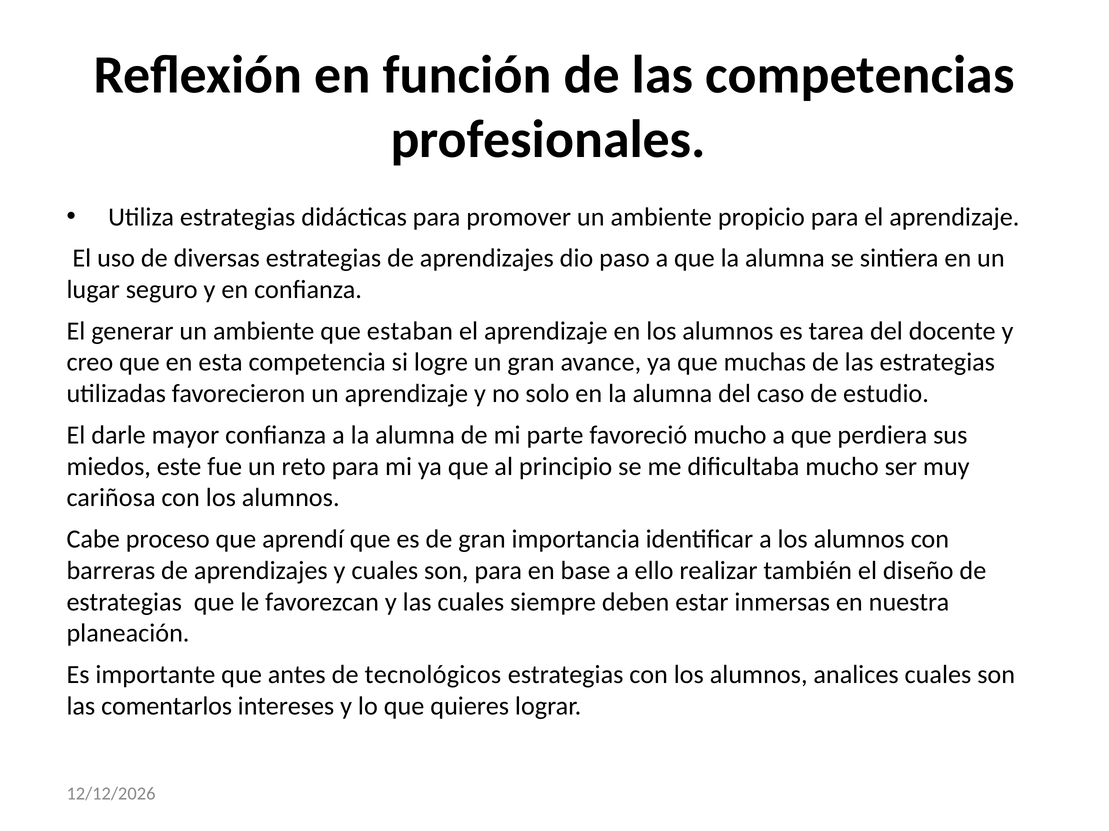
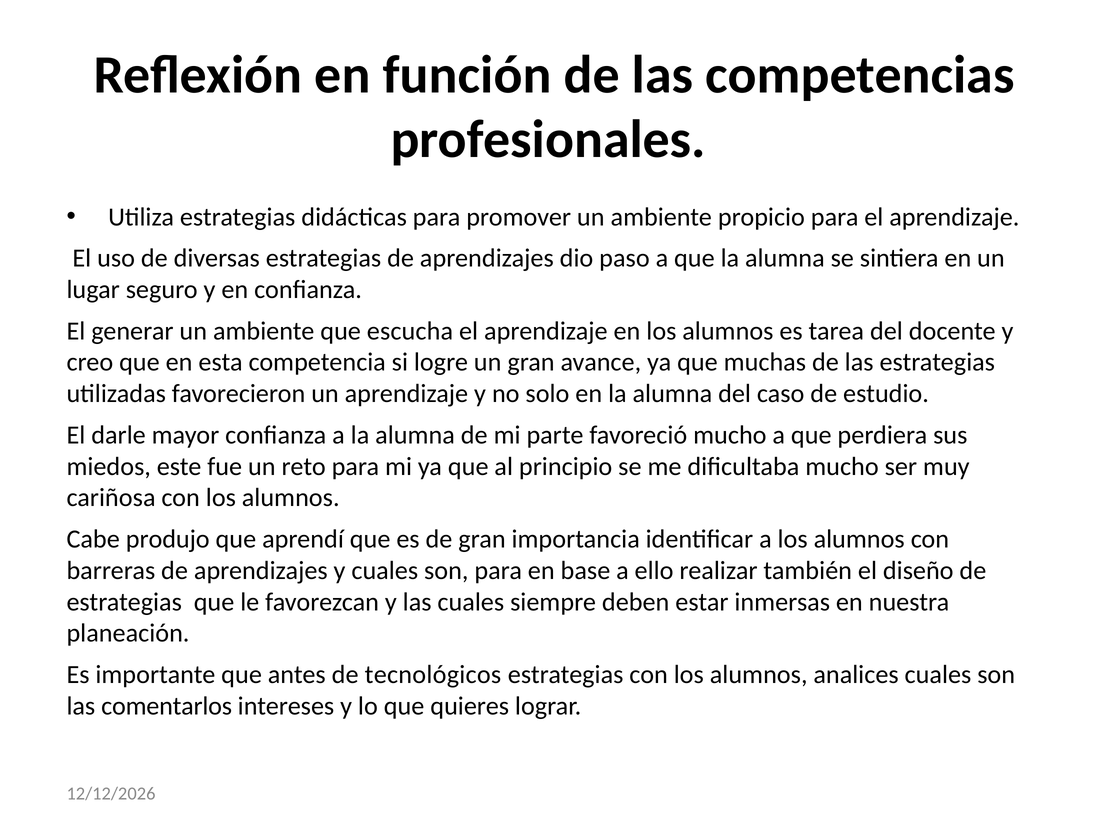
estaban: estaban -> escucha (410, 331)
proceso: proceso -> produjo (168, 540)
